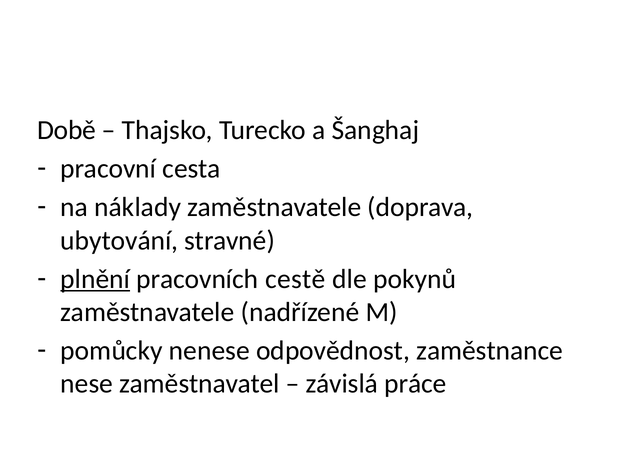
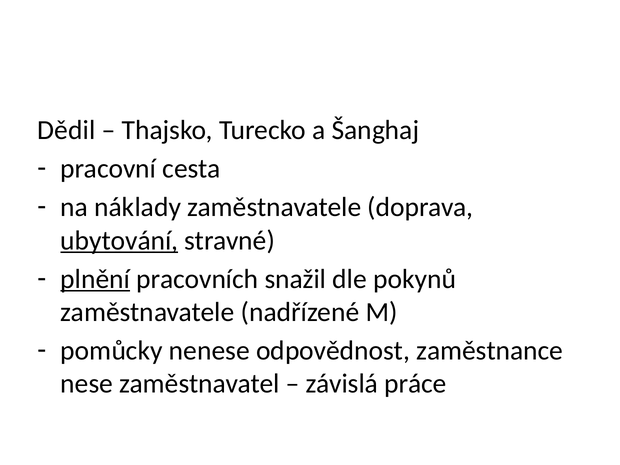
Době: Době -> Dědil (66, 130)
ubytování underline: none -> present (119, 240)
cestě: cestě -> snažil (295, 279)
